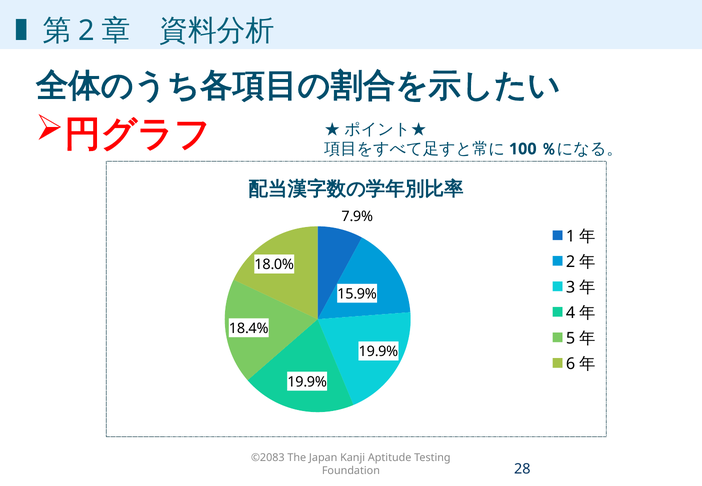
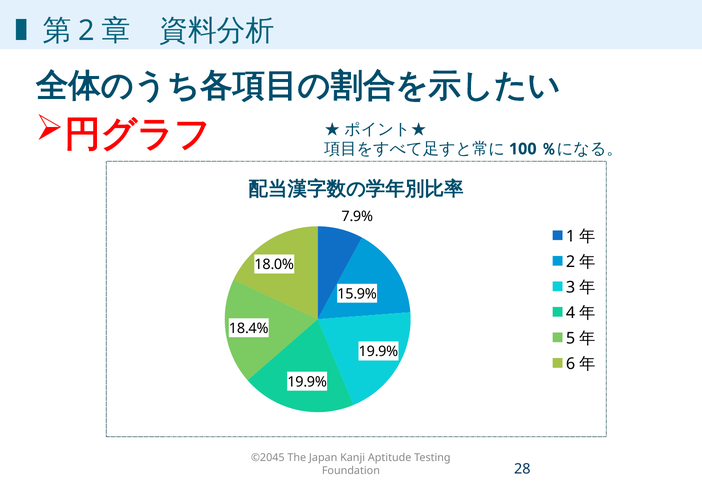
©2083: ©2083 -> ©2045 (268, 458)
